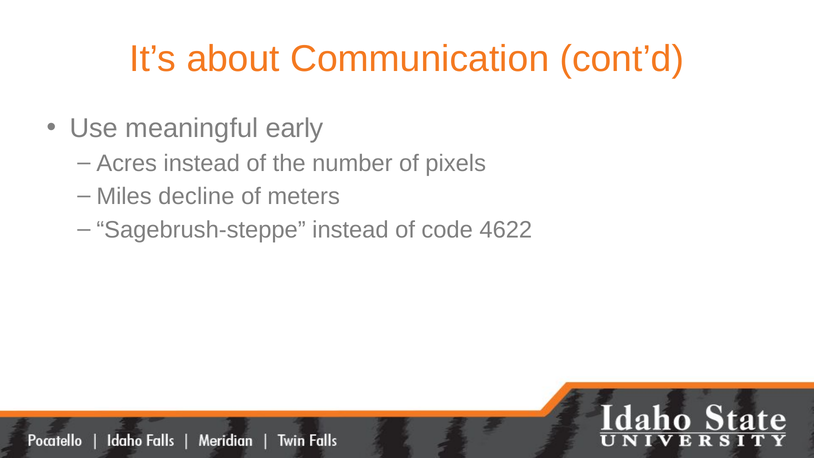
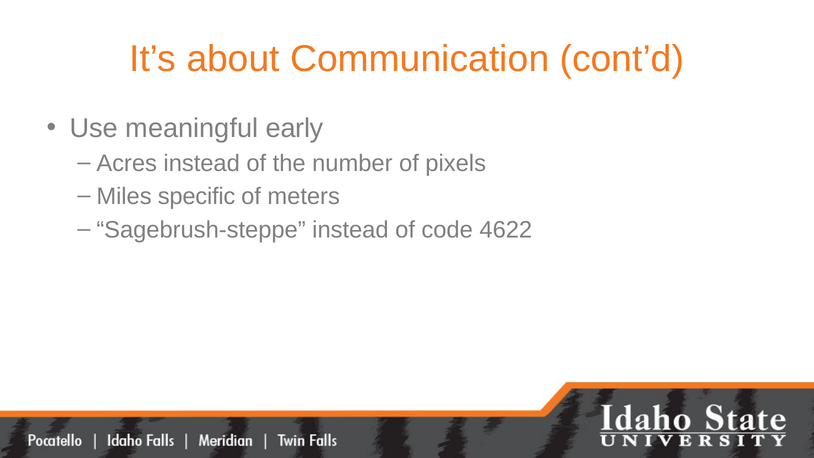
decline: decline -> specific (197, 196)
